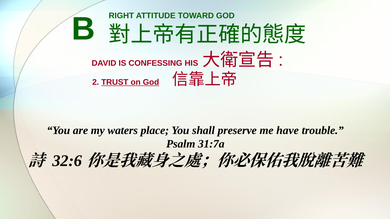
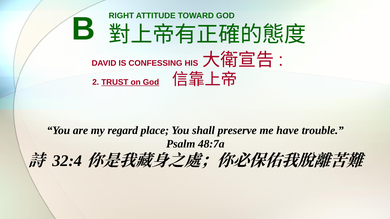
waters: waters -> regard (123, 131)
31:7a: 31:7a -> 48:7a (211, 144)
32:6: 32:6 -> 32:4 (67, 161)
